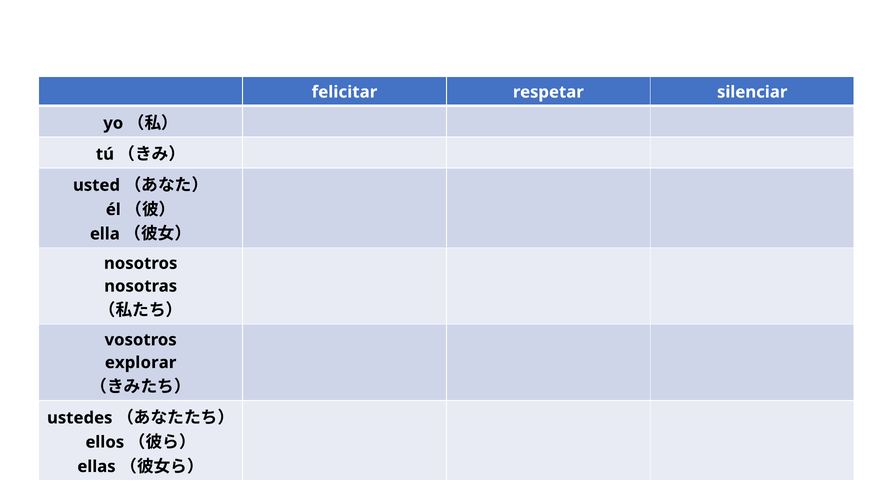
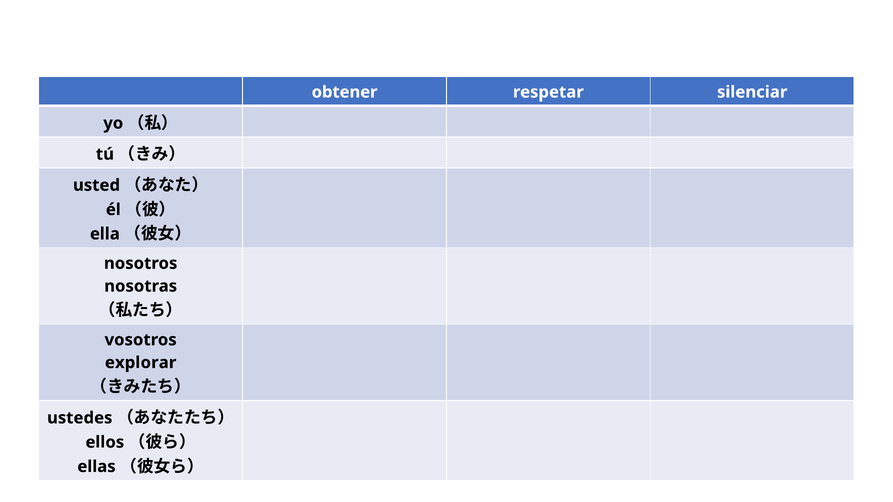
felicitar: felicitar -> obtener (345, 92)
